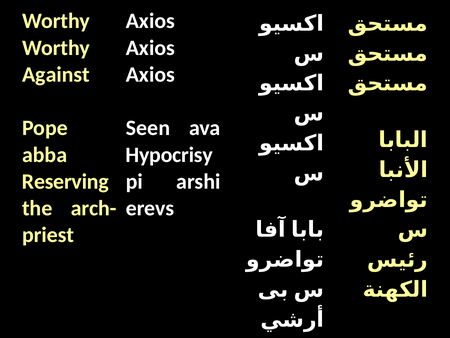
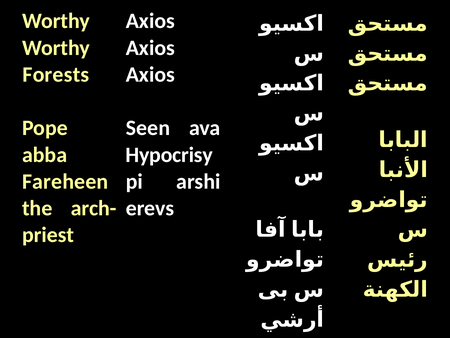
Against: Against -> Forests (56, 74)
Reserving: Reserving -> Fareheen (65, 181)
